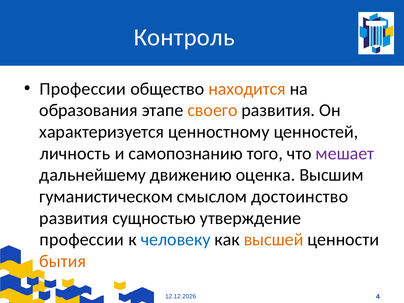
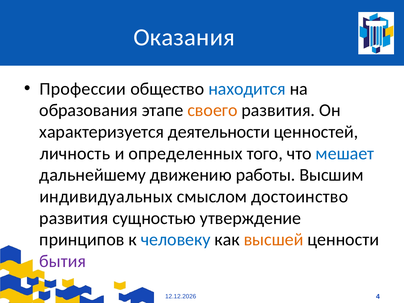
Контроль: Контроль -> Оказания (184, 37)
находится colour: orange -> blue (247, 89)
ценностному: ценностному -> деятельности (219, 132)
самопознанию: самопознанию -> определенных (186, 153)
мешает colour: purple -> blue (345, 153)
оценка: оценка -> работы (266, 175)
гуманистическом: гуманистическом -> индивидуальных (106, 197)
профессии: профессии -> принципов (82, 240)
бытия colour: orange -> purple (63, 261)
